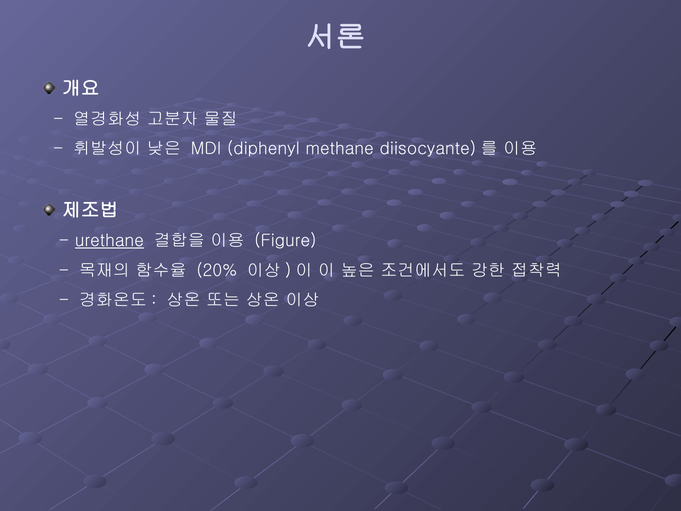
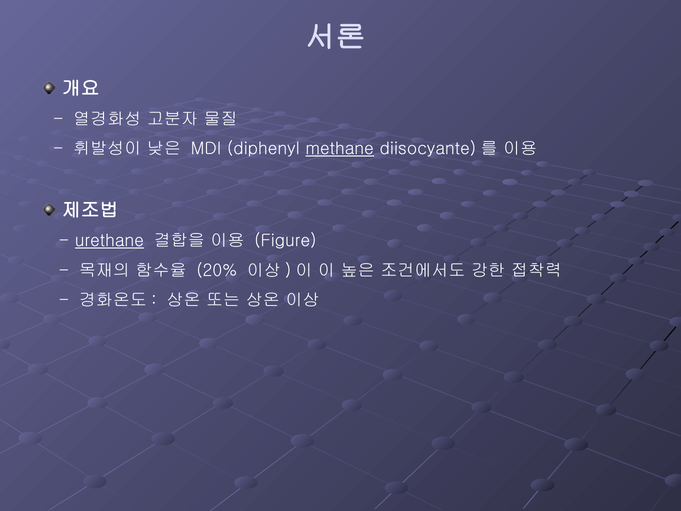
methane underline: none -> present (340, 148)
